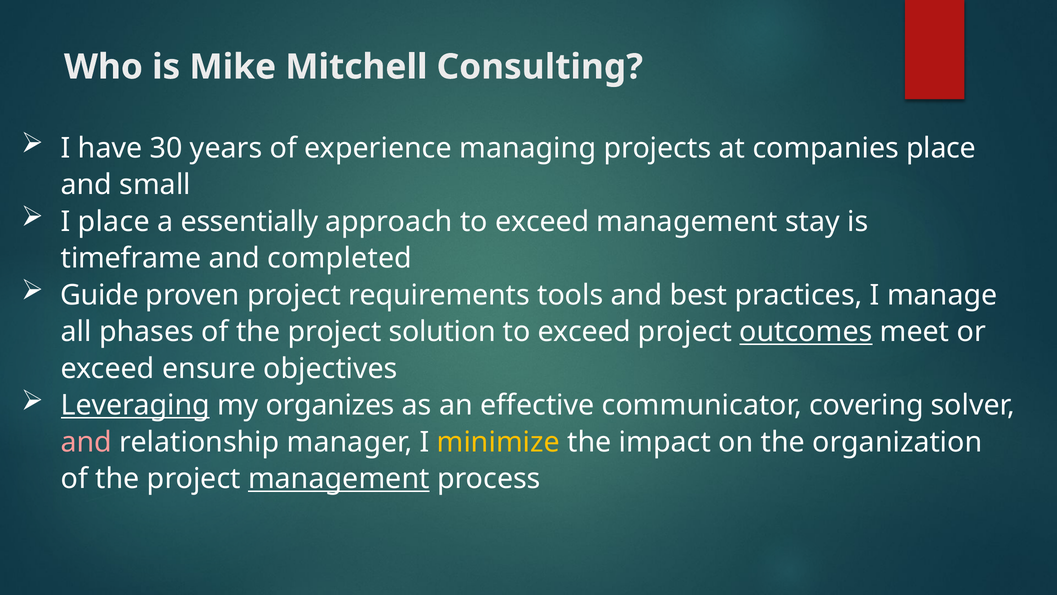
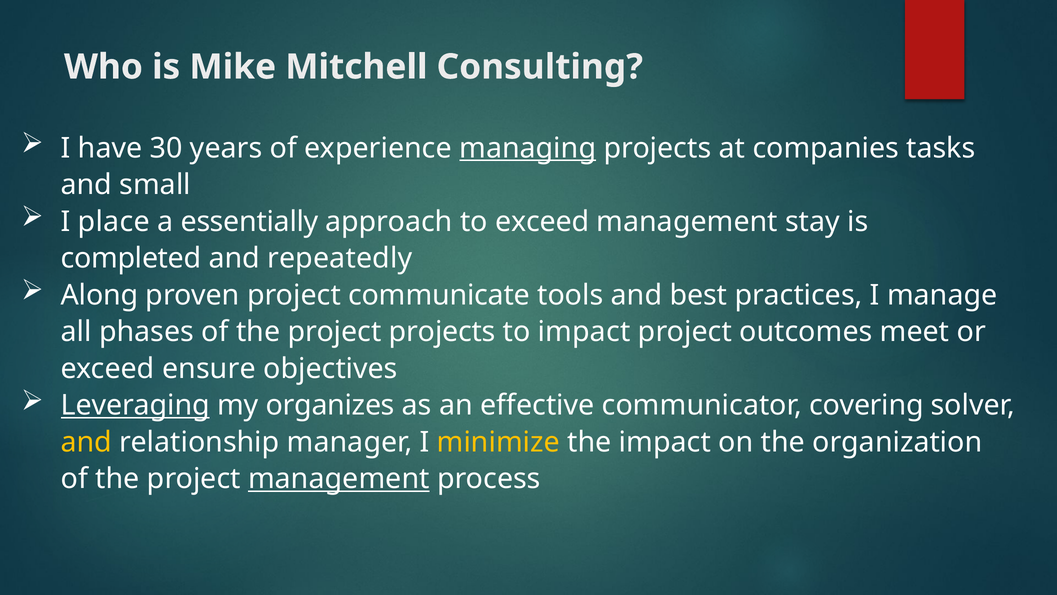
managing underline: none -> present (528, 148)
companies place: place -> tasks (941, 148)
timeframe: timeframe -> completed (131, 258)
completed: completed -> repeatedly (340, 258)
Guide: Guide -> Along (99, 295)
requirements: requirements -> communicate (439, 295)
project solution: solution -> projects (442, 332)
exceed: exceed -> impact (584, 332)
outcomes underline: present -> none (806, 332)
and colour: pink -> yellow (86, 442)
